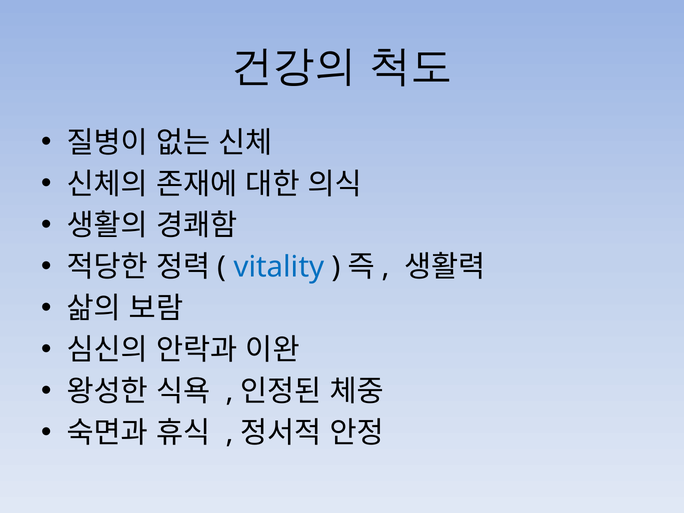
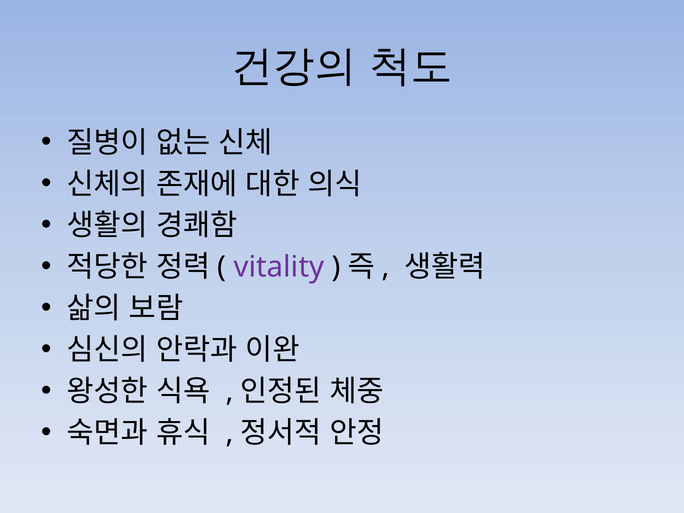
vitality colour: blue -> purple (279, 267)
